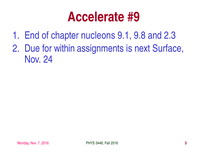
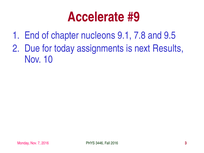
9.8: 9.8 -> 7.8 (140, 35)
2.3: 2.3 -> 9.5 (170, 35)
within: within -> today (64, 48)
Surface: Surface -> Results (168, 48)
24: 24 -> 10 (48, 59)
